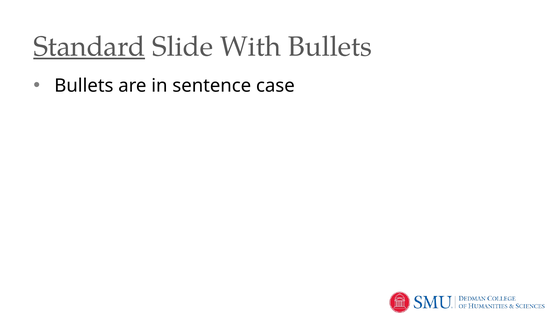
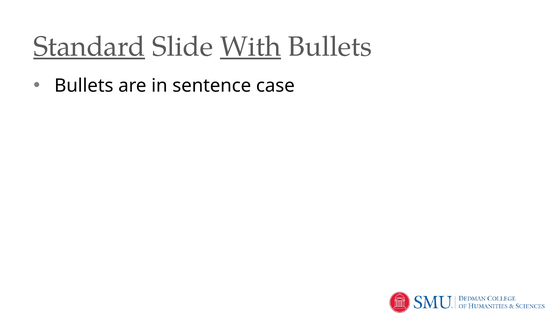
With underline: none -> present (251, 47)
